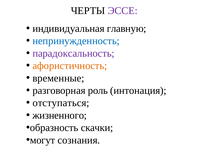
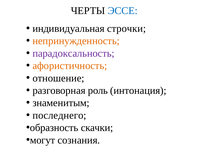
ЭССЕ colour: purple -> blue (123, 11)
главную: главную -> строчки (126, 29)
непринужденность colour: blue -> orange (76, 41)
временные: временные -> отношение (58, 78)
отступаться: отступаться -> знаменитым (61, 103)
жизненного: жизненного -> последнего (59, 115)
